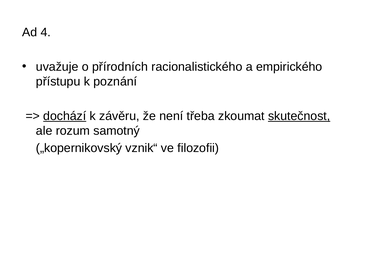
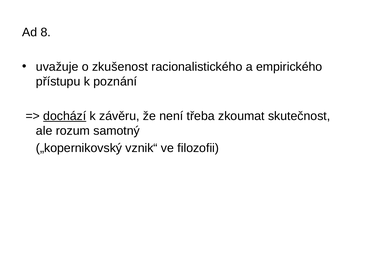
4: 4 -> 8 (46, 32)
přírodních: přírodních -> zkušenost (120, 67)
skutečnost underline: present -> none (299, 116)
